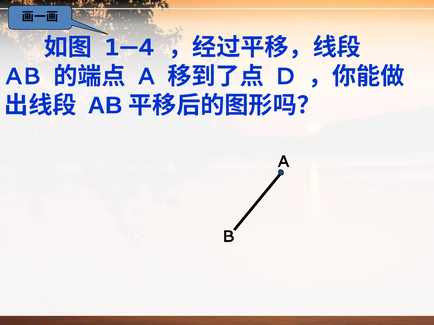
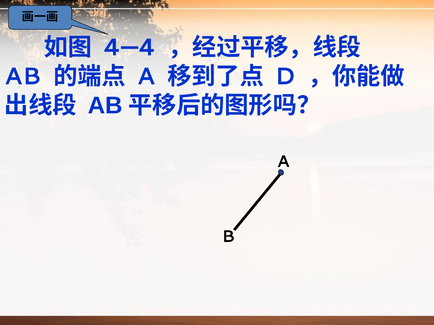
1—4: 1—4 -> 4—4 (130, 48)
